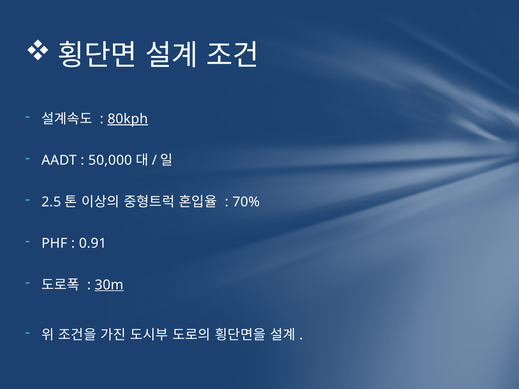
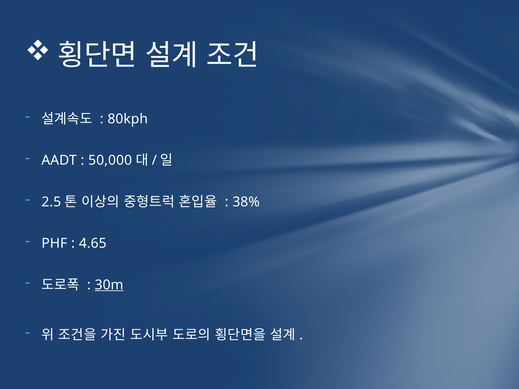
80kph underline: present -> none (128, 119)
70%: 70% -> 38% (246, 202)
0.91: 0.91 -> 4.65 (93, 244)
